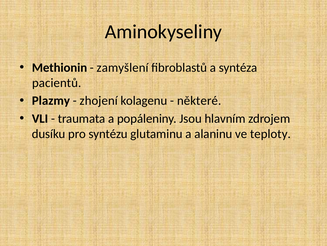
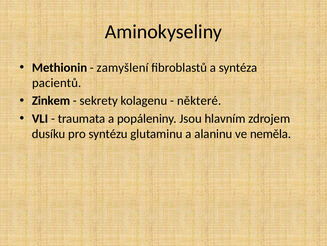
Plazmy: Plazmy -> Zinkem (51, 100)
zhojení: zhojení -> sekrety (99, 100)
teploty: teploty -> neměla (271, 134)
